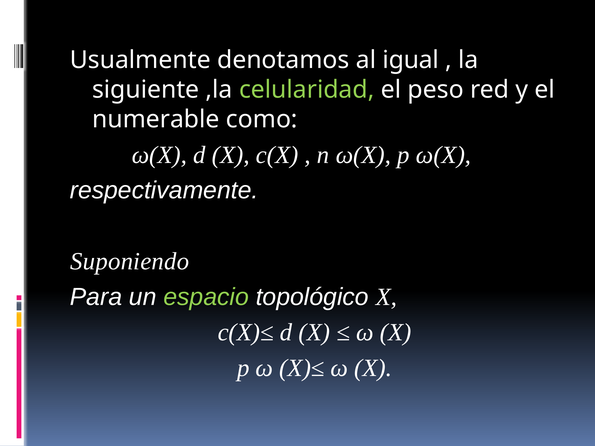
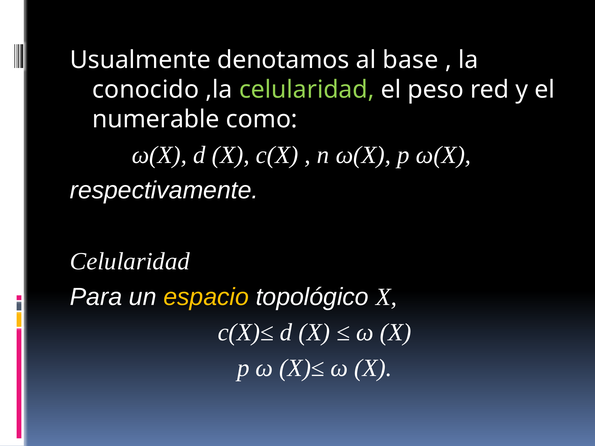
igual: igual -> base (410, 60)
siguiente: siguiente -> conocido (146, 90)
Suponiendo: Suponiendo -> Celularidad (130, 262)
espacio colour: light green -> yellow (206, 297)
